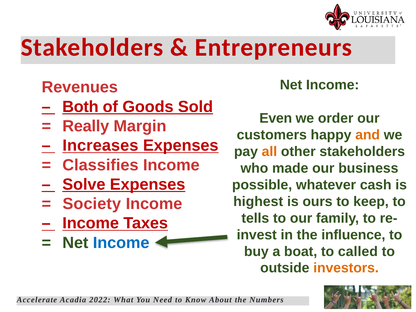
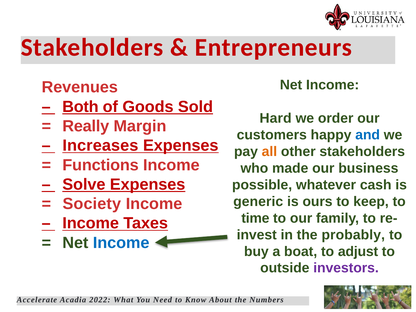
Even: Even -> Hard (276, 118)
and colour: orange -> blue (368, 135)
Classifies: Classifies -> Functions (101, 165)
highest: highest -> generic (258, 202)
tells: tells -> time (255, 218)
influence: influence -> probably (353, 235)
called: called -> adjust (358, 251)
investors colour: orange -> purple (346, 268)
